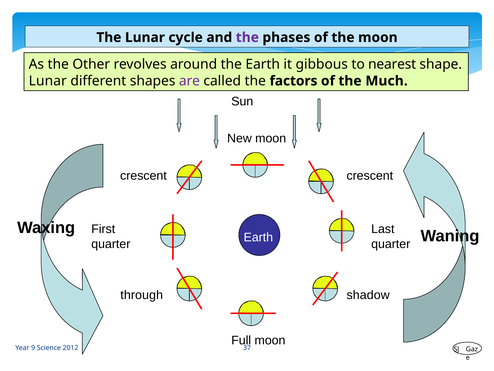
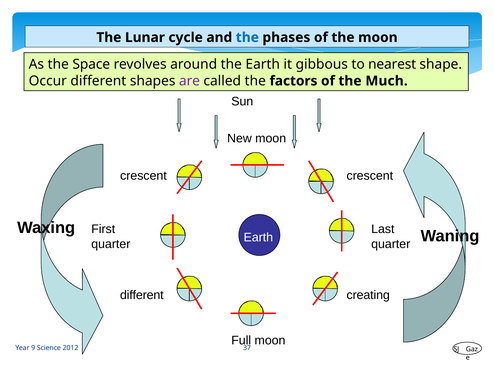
the colour: purple -> blue (247, 37)
Other: Other -> Space (91, 64)
Lunar: Lunar -> Occur (48, 81)
through: through -> different (142, 295)
shadow: shadow -> creating (368, 295)
